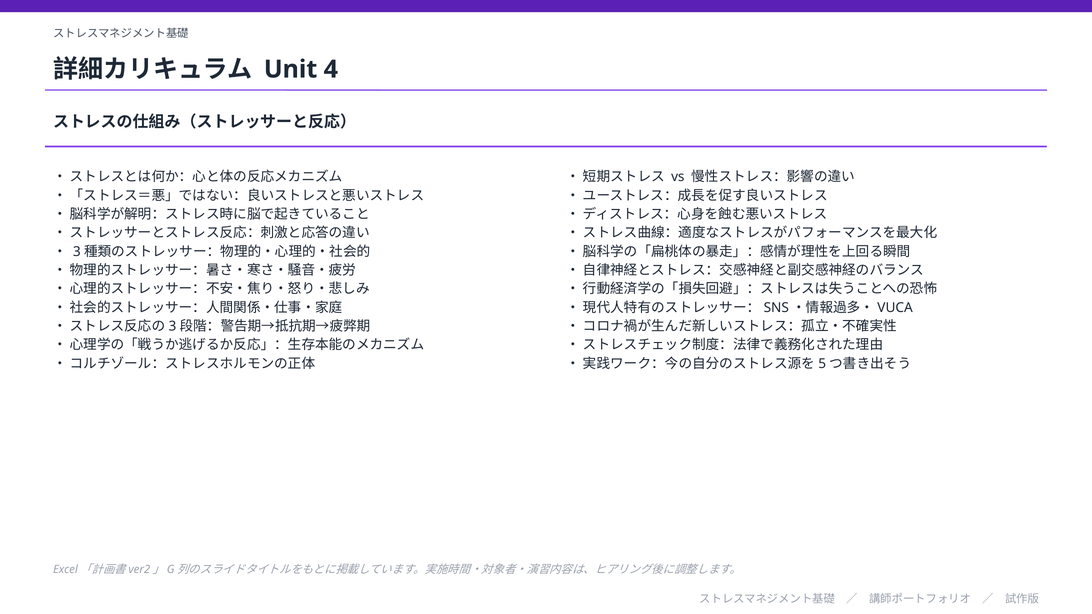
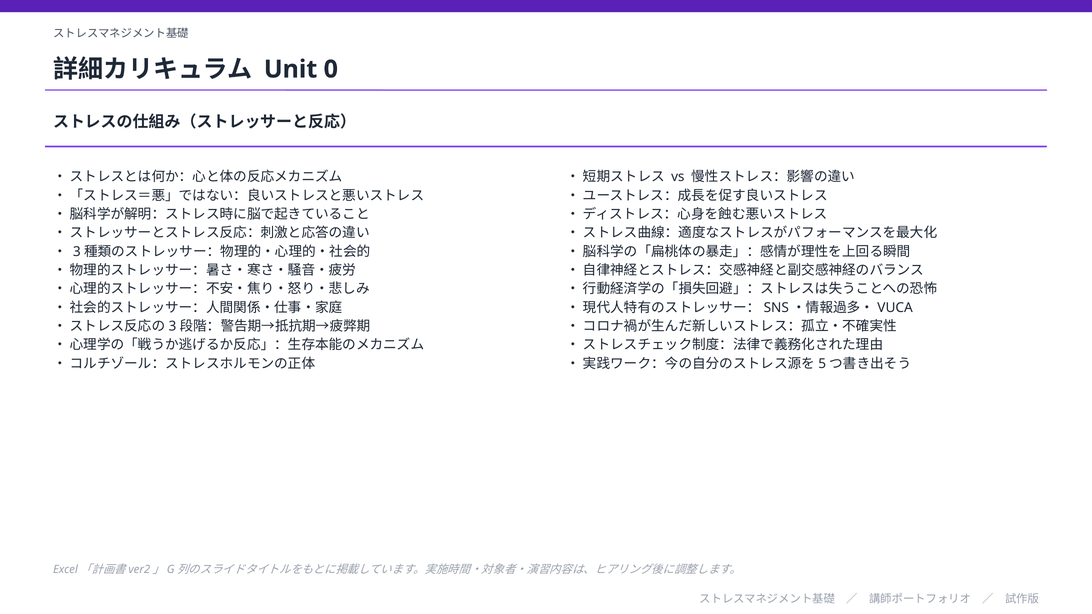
4: 4 -> 0 (331, 69)
